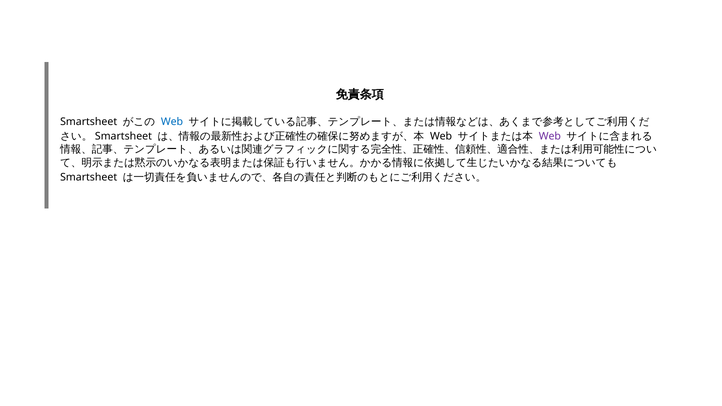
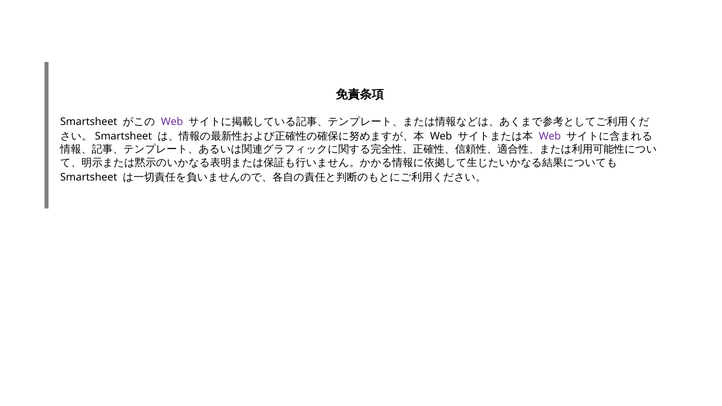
Web colour: blue -> purple (172, 122)
